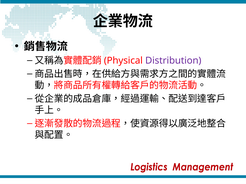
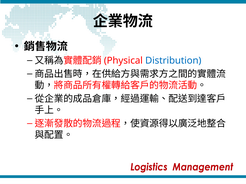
Distribution colour: purple -> blue (173, 61)
